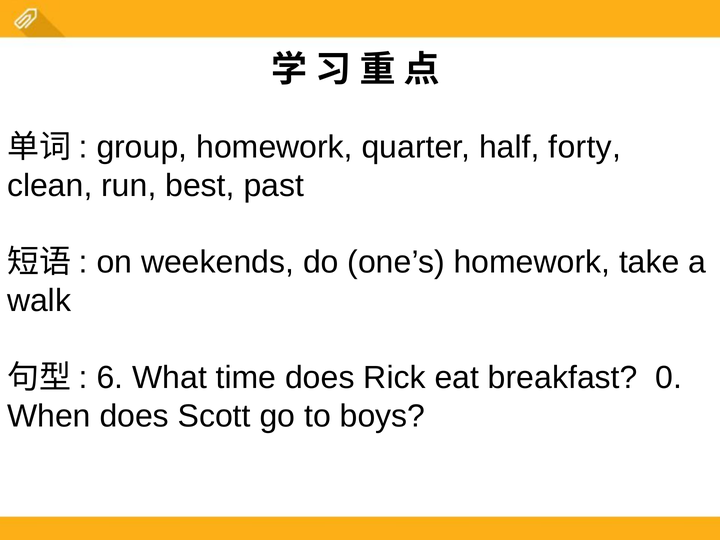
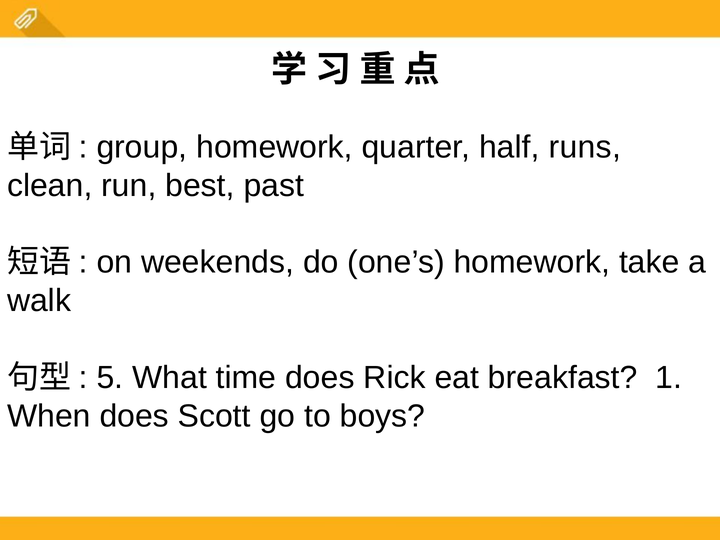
forty: forty -> runs (585, 147)
6: 6 -> 5 (110, 378)
0: 0 -> 1 (669, 378)
